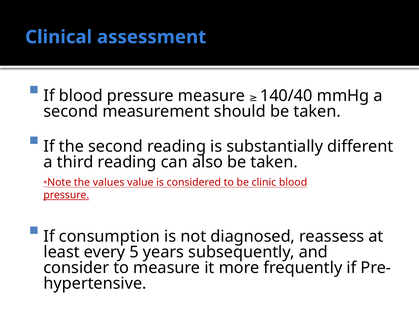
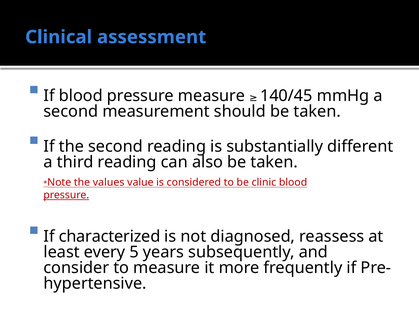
140/40: 140/40 -> 140/45 (286, 96)
consumption: consumption -> characterized (110, 237)
